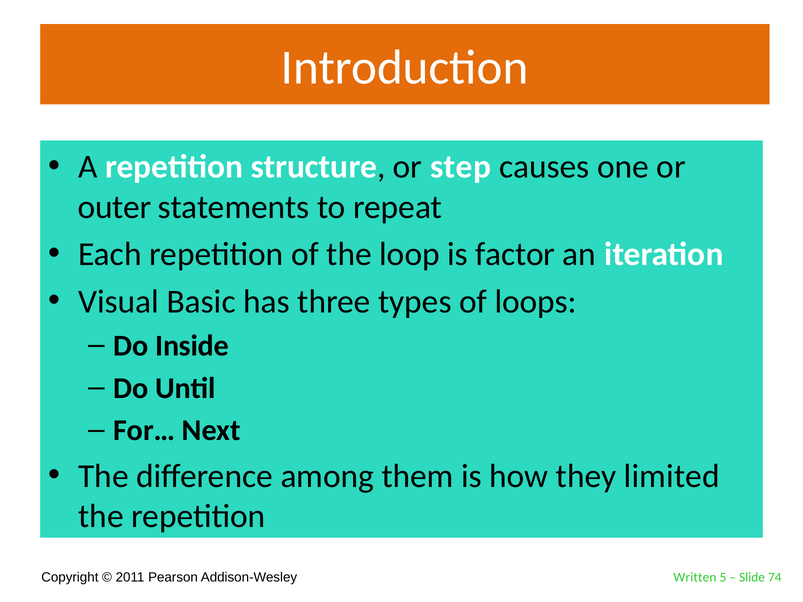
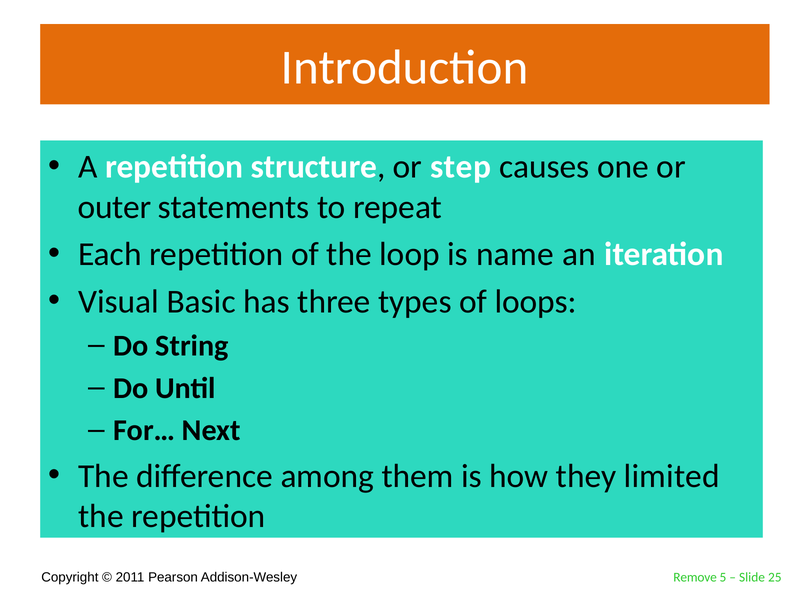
factor: factor -> name (515, 254)
Inside: Inside -> String (192, 346)
Written: Written -> Remove (695, 577)
74: 74 -> 25 (775, 577)
